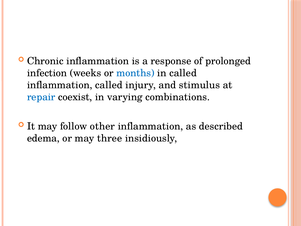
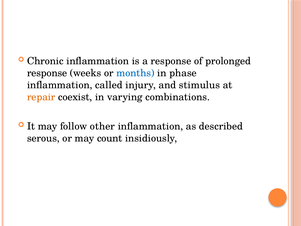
infection: infection -> response (47, 73)
in called: called -> phase (183, 73)
repair colour: blue -> orange (41, 97)
edema: edema -> serous (43, 138)
three: three -> count (110, 138)
